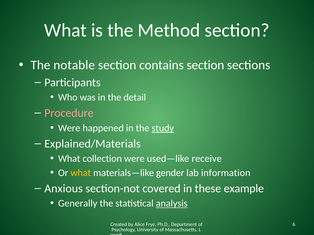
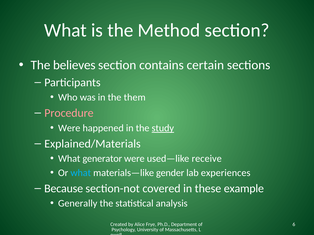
notable: notable -> believes (74, 65)
contains section: section -> certain (205, 65)
detail: detail -> them (135, 98)
collection: collection -> generator (102, 159)
what colour: yellow -> light blue (81, 173)
information: information -> experiences (226, 173)
Anxious: Anxious -> Because (64, 189)
analysis underline: present -> none (172, 204)
